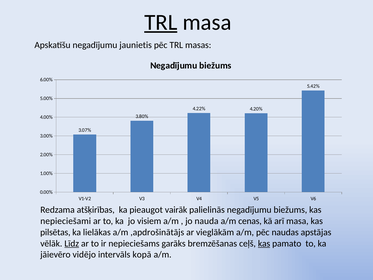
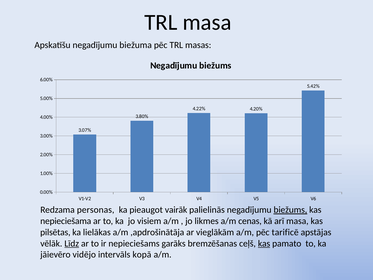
TRL underline: present -> none (161, 22)
jaunietis: jaunietis -> biežuma (136, 45)
atšķirības: atšķirības -> personas (96, 210)
biežums underline: none -> present (290, 210)
nepieciešami: nepieciešami -> nepieciešama (66, 221)
nauda: nauda -> likmes (207, 221)
,apdrošinātājs: ,apdrošinātājs -> ,apdrošinātāja (157, 232)
naudas: naudas -> tarificē (285, 232)
